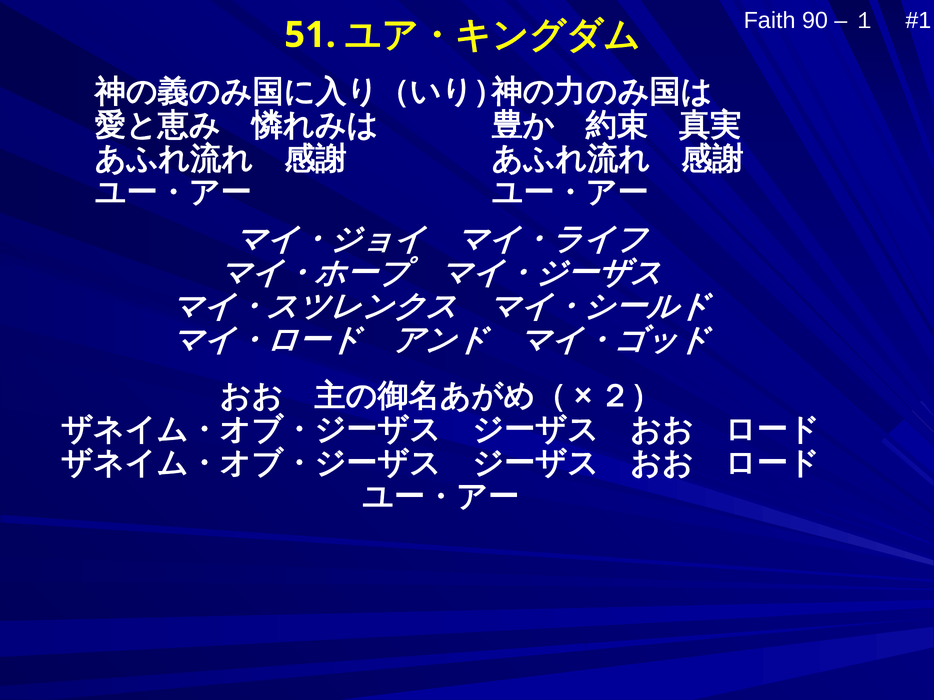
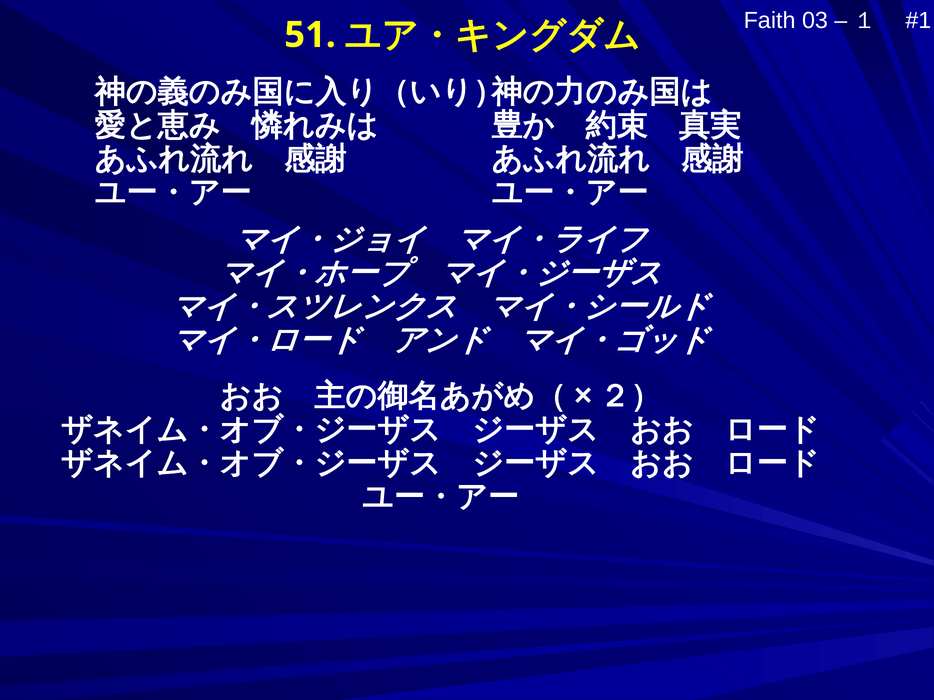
90: 90 -> 03 (815, 20)
